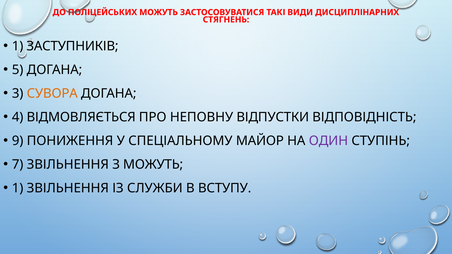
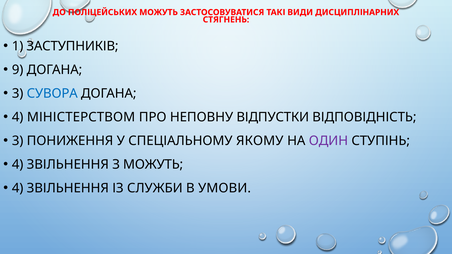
5: 5 -> 9 (18, 70)
СУВОРА colour: orange -> blue (52, 94)
ВІДМОВЛЯЄТЬСЯ: ВІДМОВЛЯЄТЬСЯ -> МІНІСТЕРСТВОМ (81, 117)
9: 9 -> 3 (18, 141)
МАЙОР: МАЙОР -> ЯКОМУ (260, 141)
7: 7 -> 4 (18, 165)
1: 1 -> 4 (18, 188)
ВСТУПУ: ВСТУПУ -> УМОВИ (225, 188)
